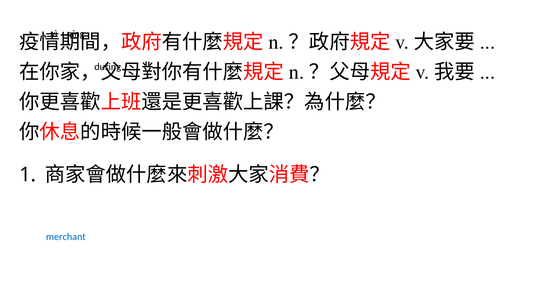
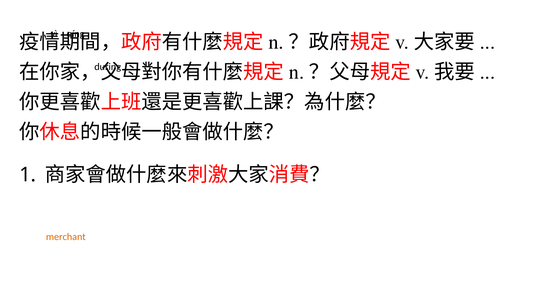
merchant colour: blue -> orange (66, 237)
